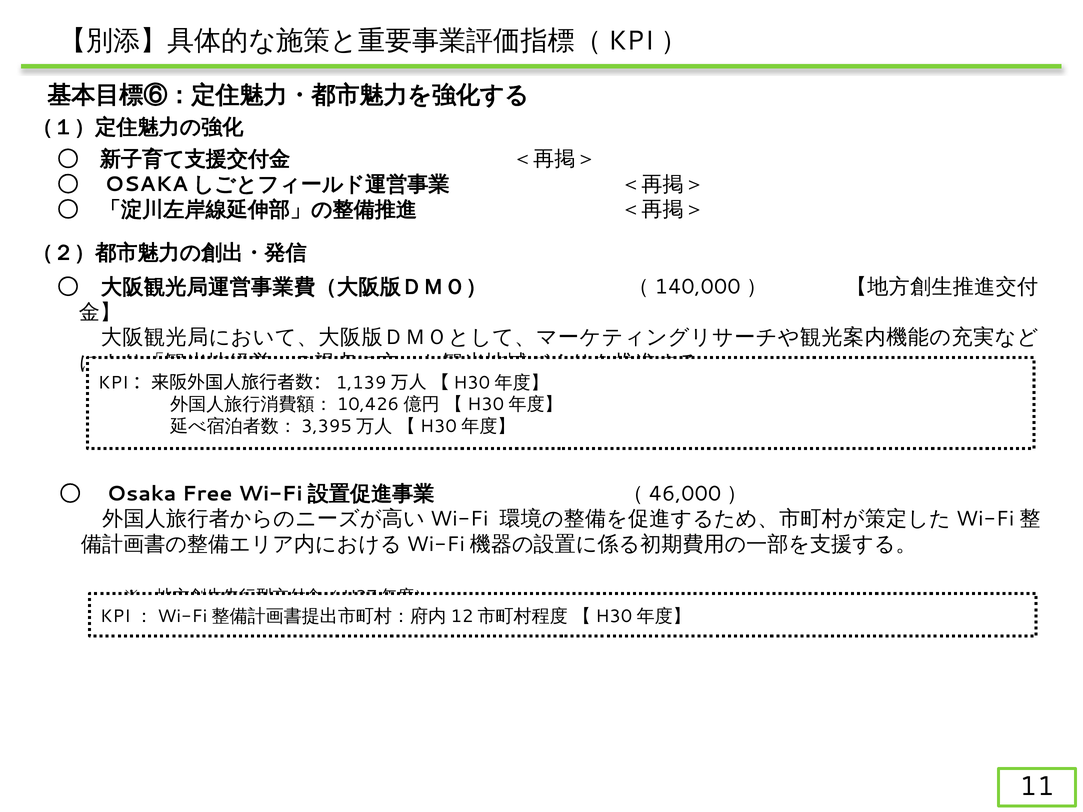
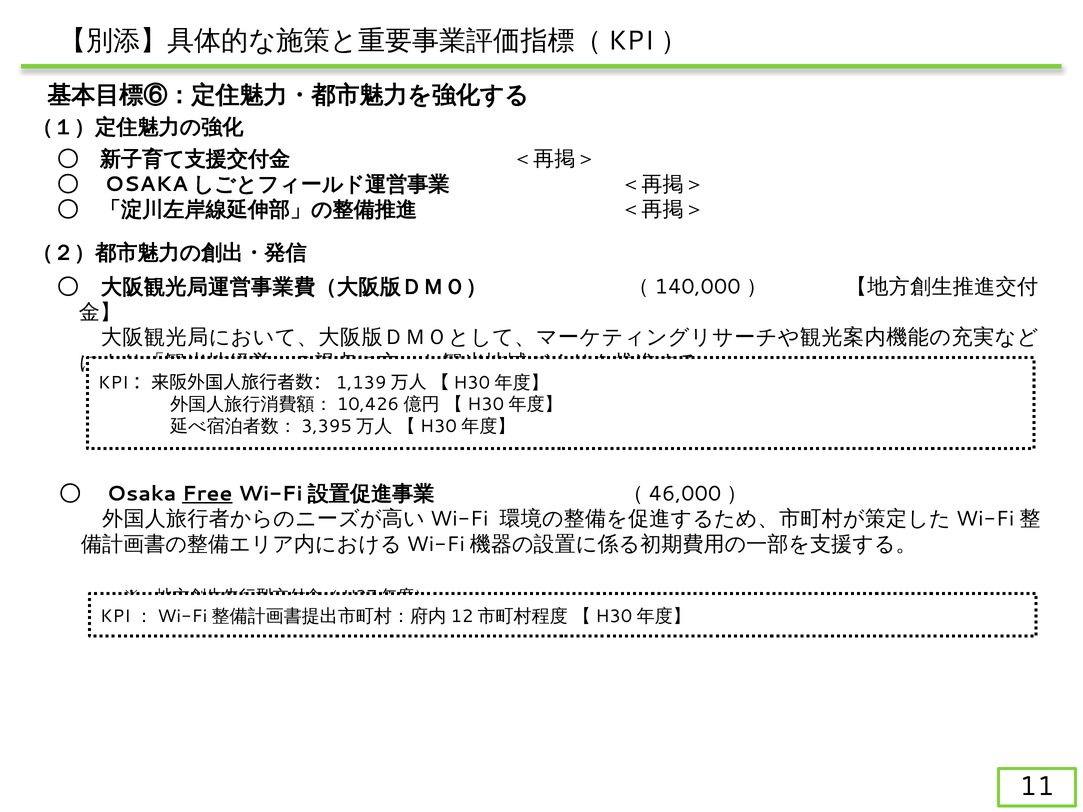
Free underline: none -> present (207, 494)
